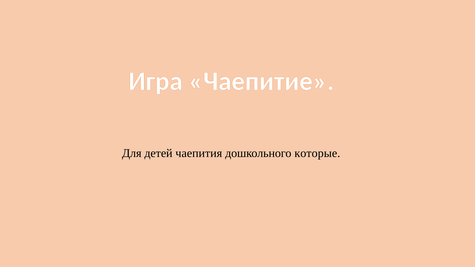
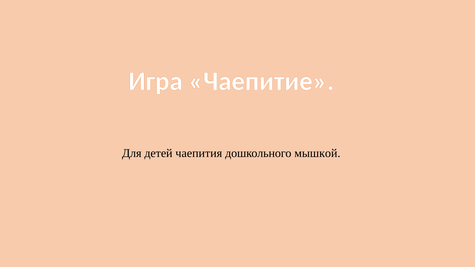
которые: которые -> мышкой (317, 153)
